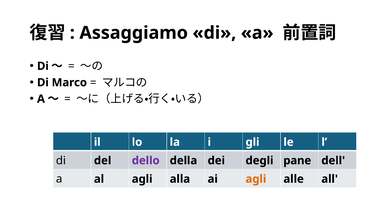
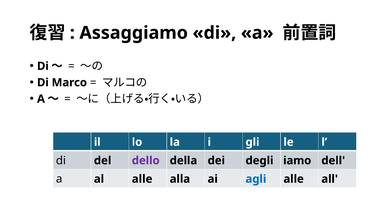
pane: pane -> iamo (297, 160)
al agli: agli -> alle (142, 178)
agli colour: orange -> blue (256, 178)
